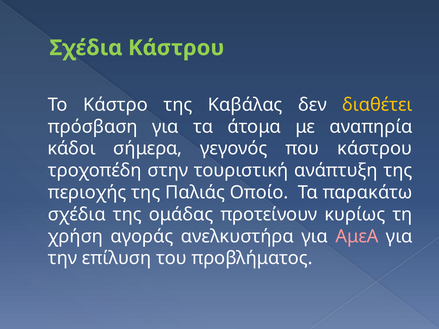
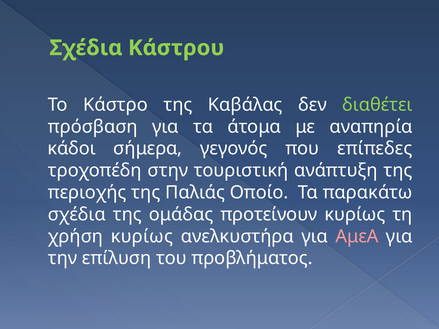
διαθέτει colour: yellow -> light green (377, 105)
που κάστρου: κάστρου -> επίπεδες (375, 149)
χρήση αγοράς: αγοράς -> κυρίως (142, 237)
